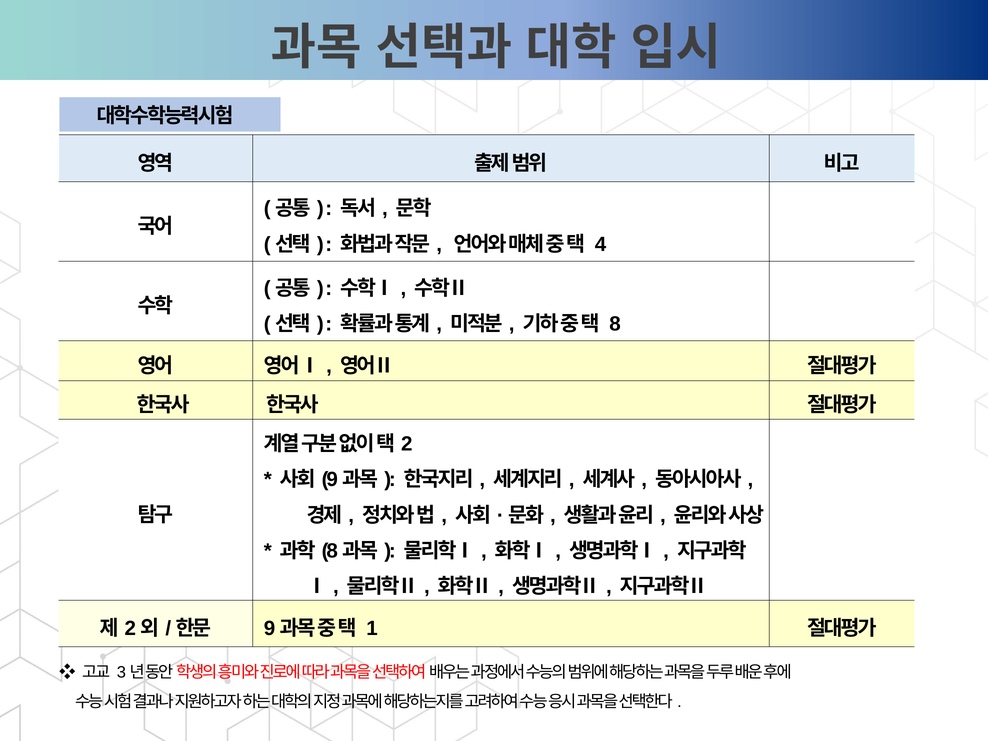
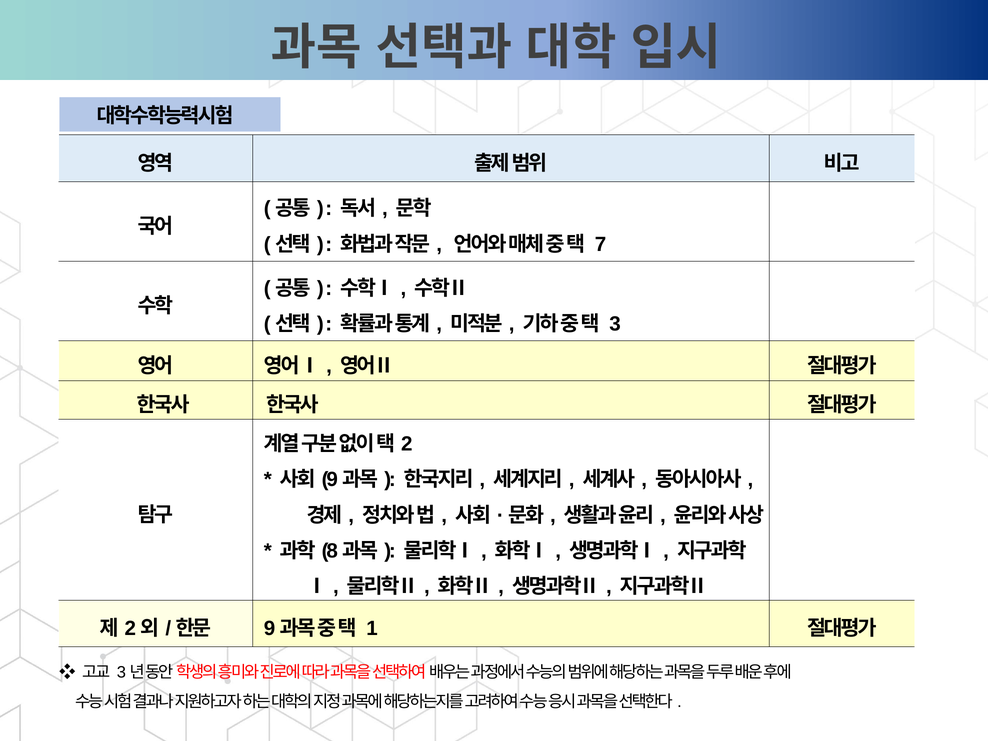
4: 4 -> 7 (601, 244)
8: 8 -> 3 (615, 324)
